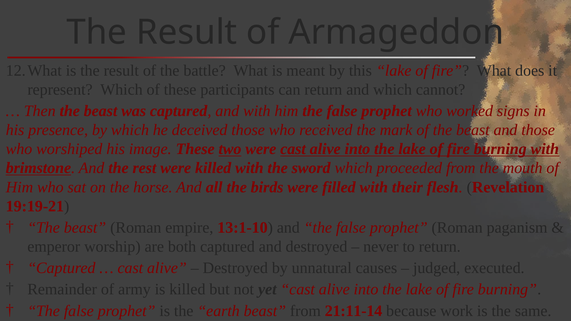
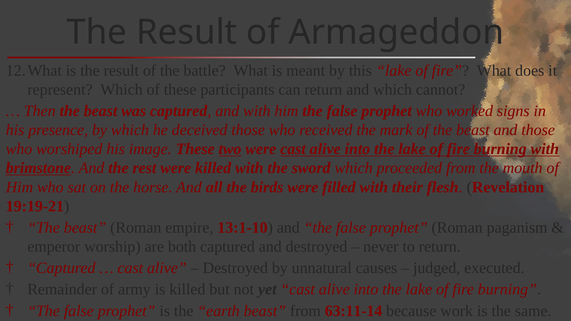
21:11-14: 21:11-14 -> 63:11-14 (354, 311)
